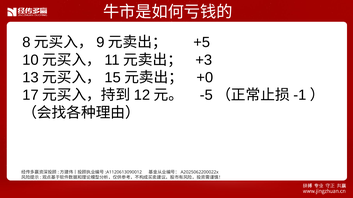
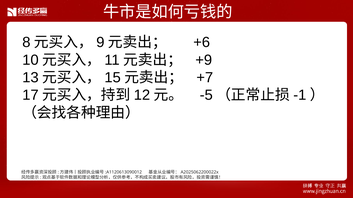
+5: +5 -> +6 (202, 42)
+3: +3 -> +9 (204, 60)
+0: +0 -> +7 (205, 78)
